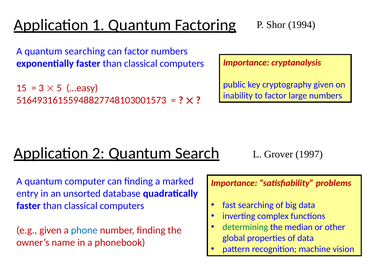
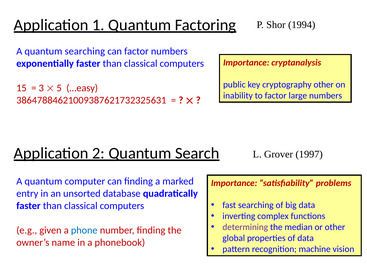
cryptography given: given -> other (324, 85)
51649316155948827748103001573: 51649316155948827748103001573 -> 38647884621009387621732325631 (91, 100)
determining colour: green -> purple (245, 227)
